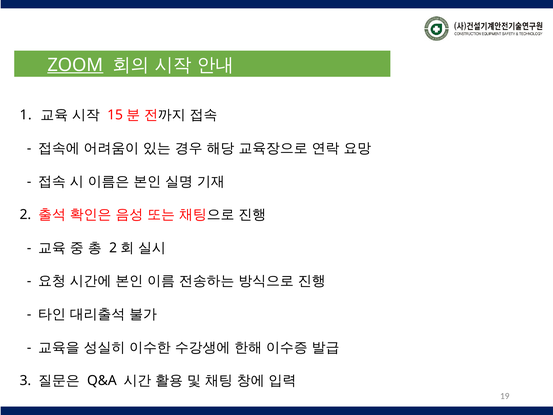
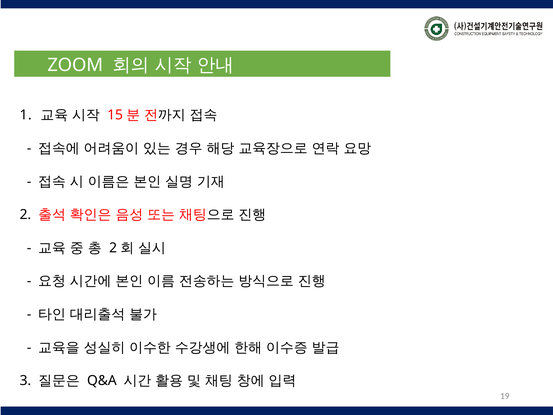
ZOOM underline: present -> none (75, 65)
